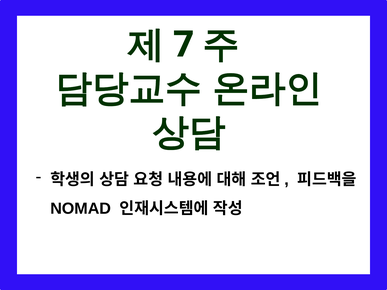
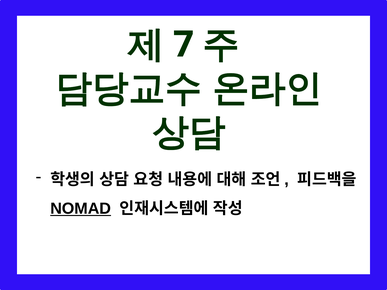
NOMAD underline: none -> present (81, 209)
